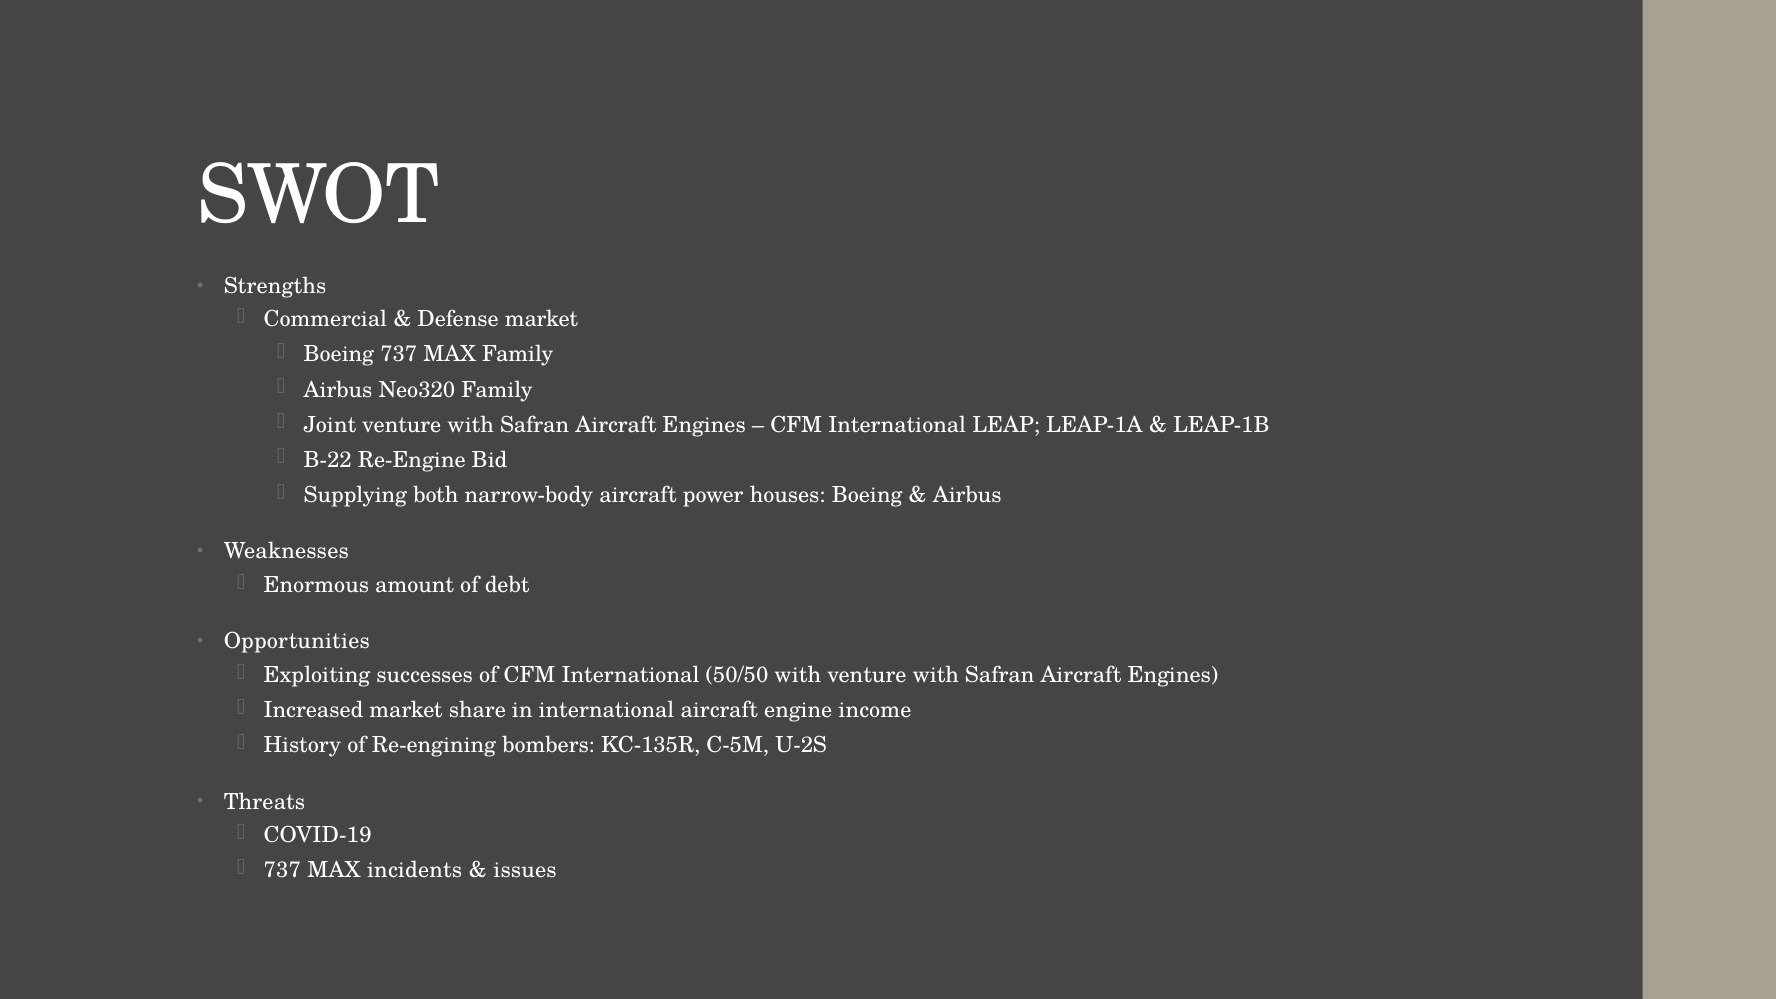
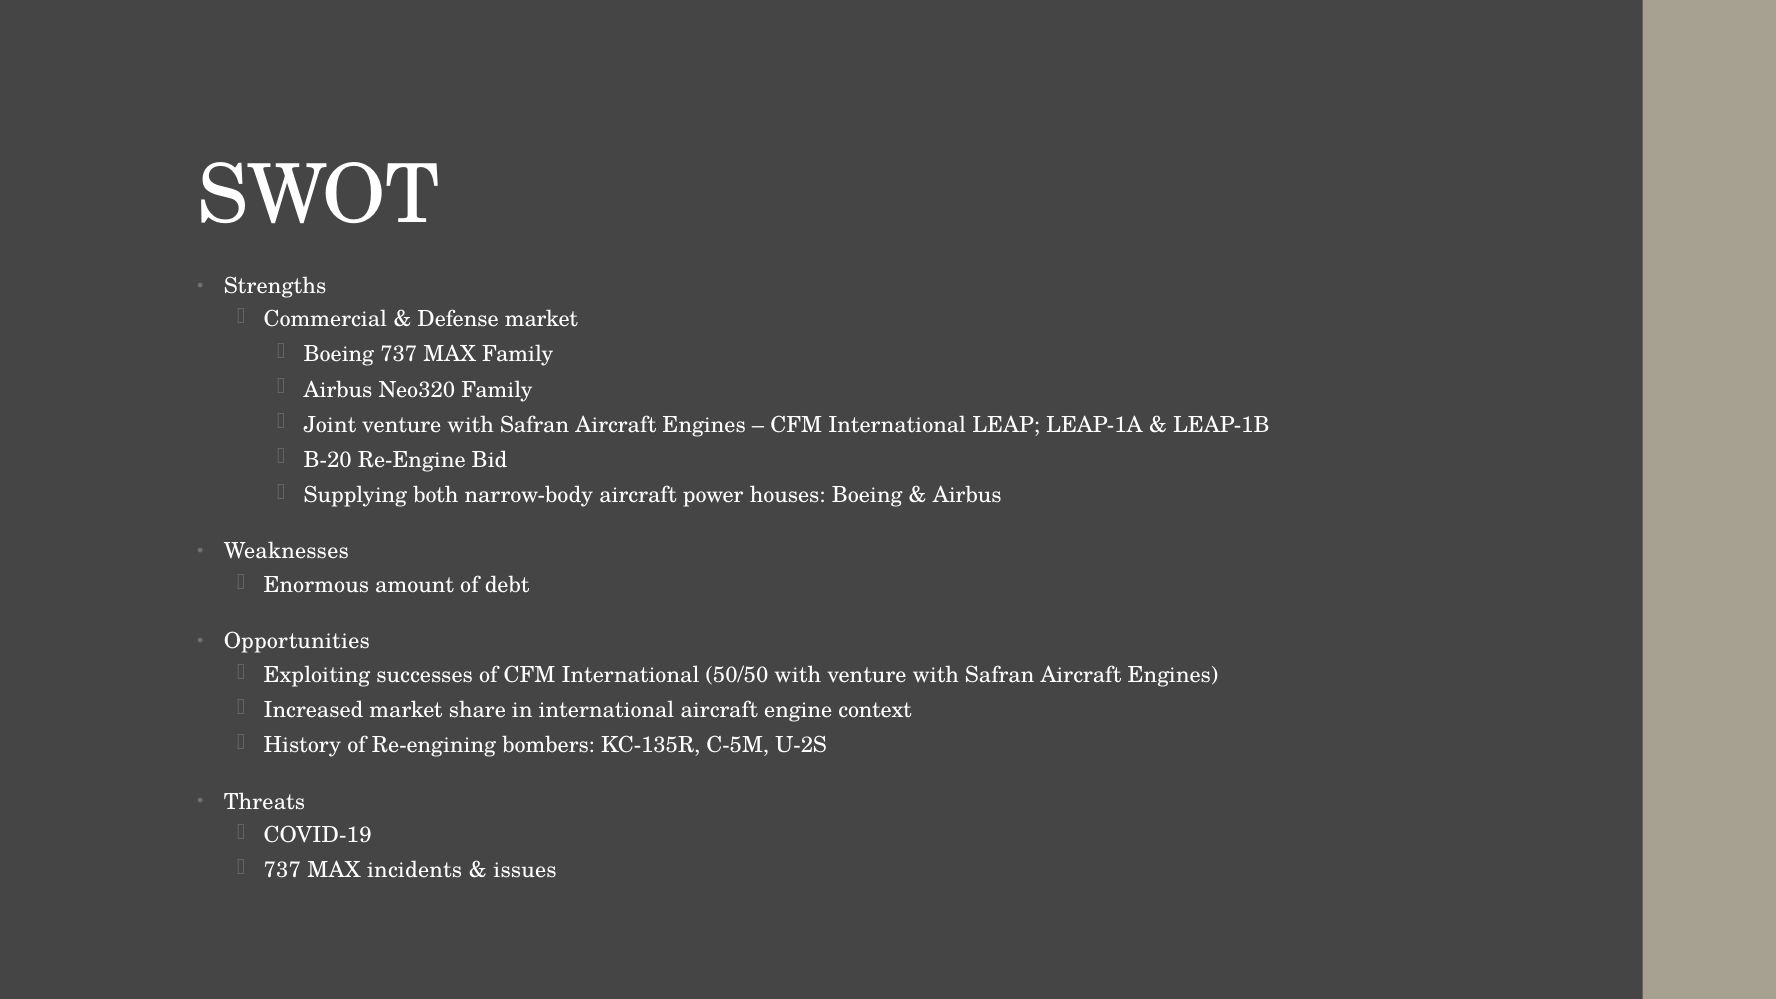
B-22: B-22 -> B-20 (328, 460)
income: income -> context (875, 710)
